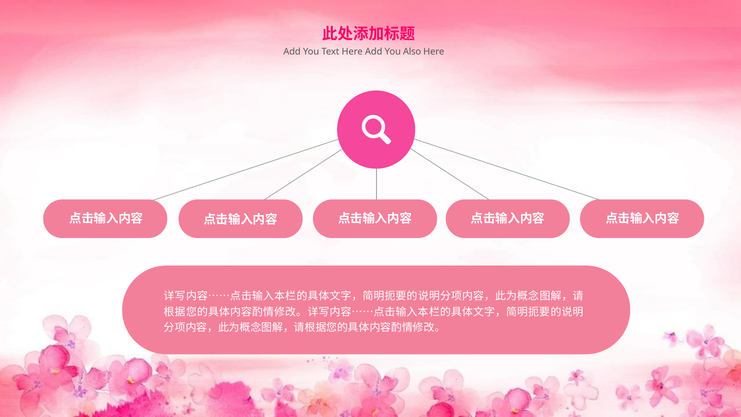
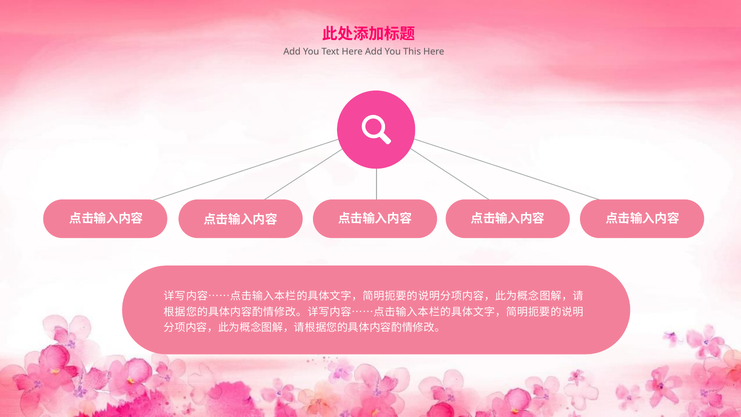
Also: Also -> This (412, 52)
